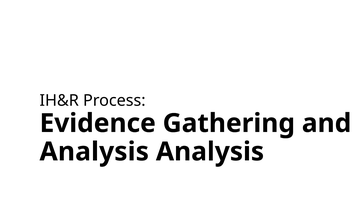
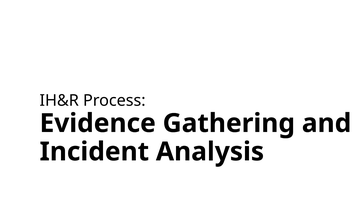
Analysis: Analysis -> Incident (94, 152)
